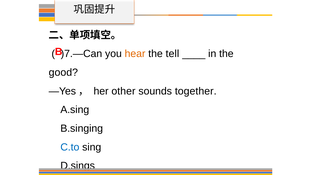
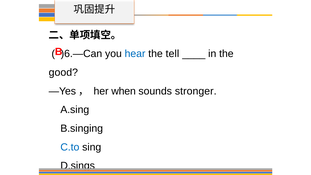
)7.—Can: )7.—Can -> )6.—Can (81, 54)
hear colour: orange -> blue (135, 54)
other: other -> when (124, 91)
together: together -> stronger (196, 91)
